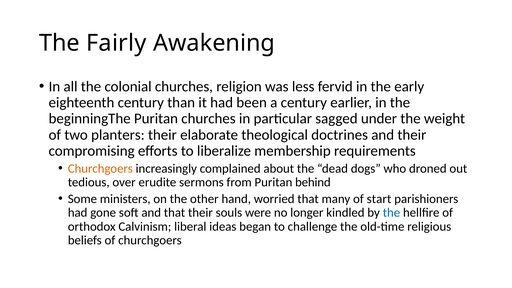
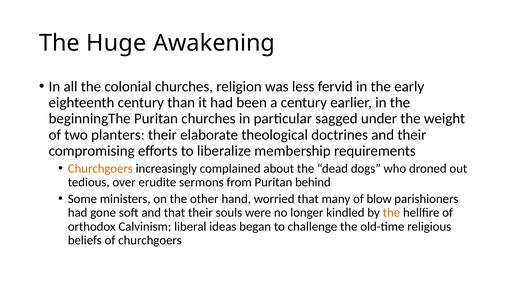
Fairly: Fairly -> Huge (116, 43)
start: start -> blow (379, 199)
the colour: blue -> orange (391, 213)
